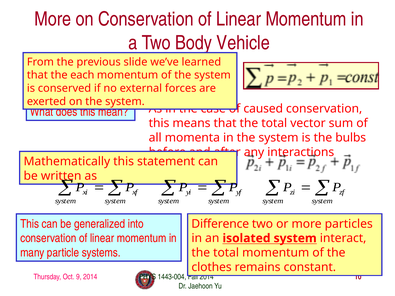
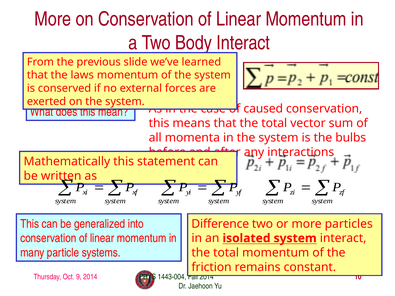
Vehicle: Vehicle -> Interact (243, 43)
each: each -> laws (82, 75)
clothes: clothes -> friction (212, 267)
